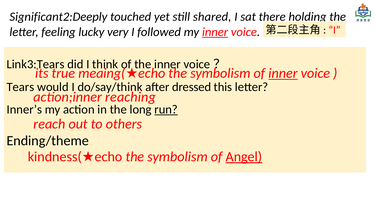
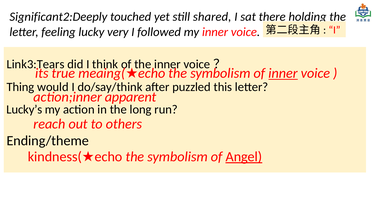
inner underline: present -> none (215, 32)
Tears: Tears -> Thing (20, 87)
dressed: dressed -> puzzled (192, 87)
reaching: reaching -> apparent (131, 97)
Inner’s: Inner’s -> Lucky’s (24, 109)
run underline: present -> none (166, 109)
